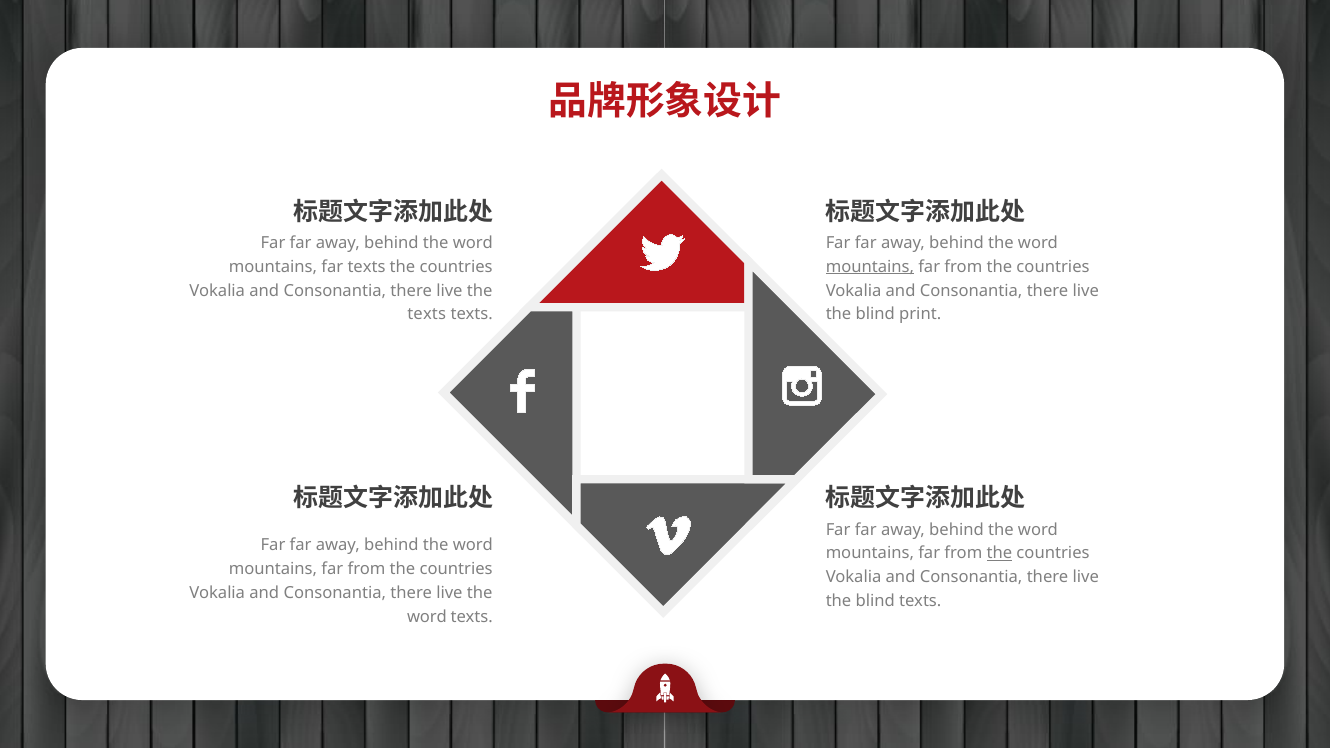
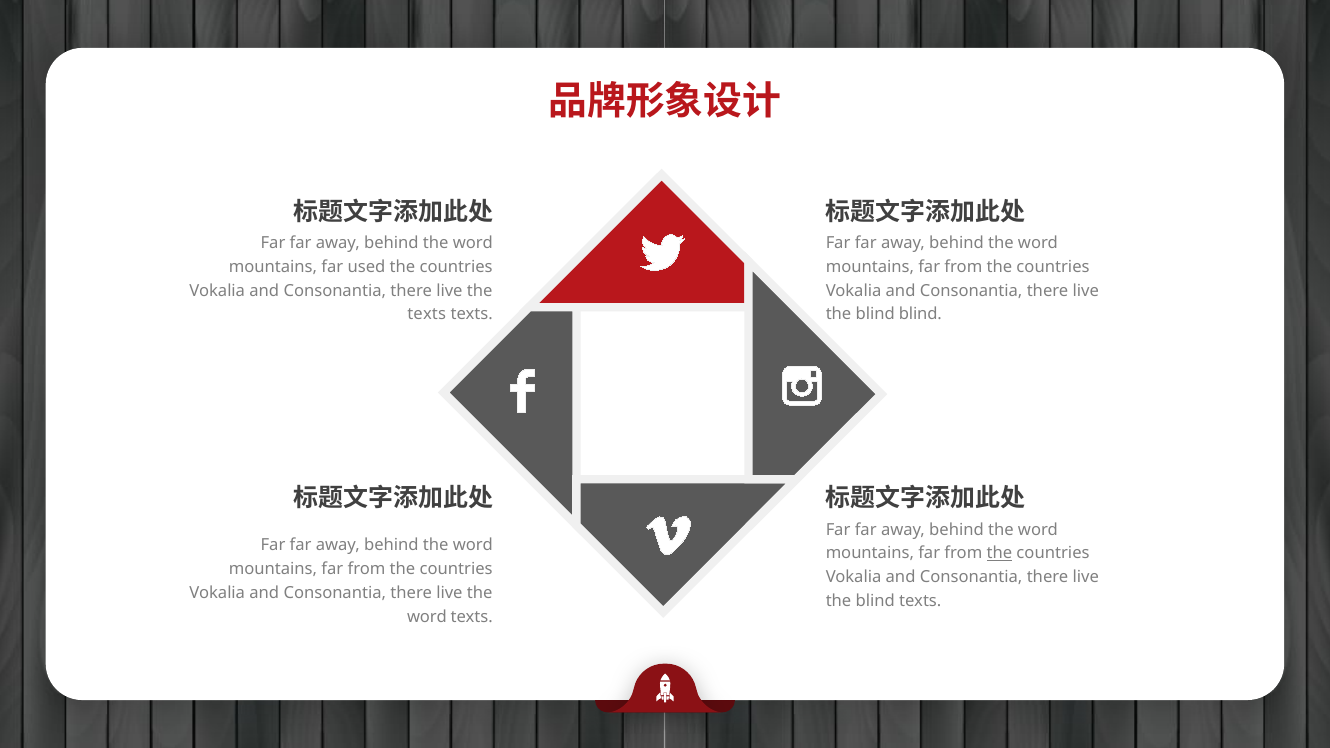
far texts: texts -> used (366, 267)
mountains underline: present -> none (870, 267)
blind print: print -> blind (920, 315)
